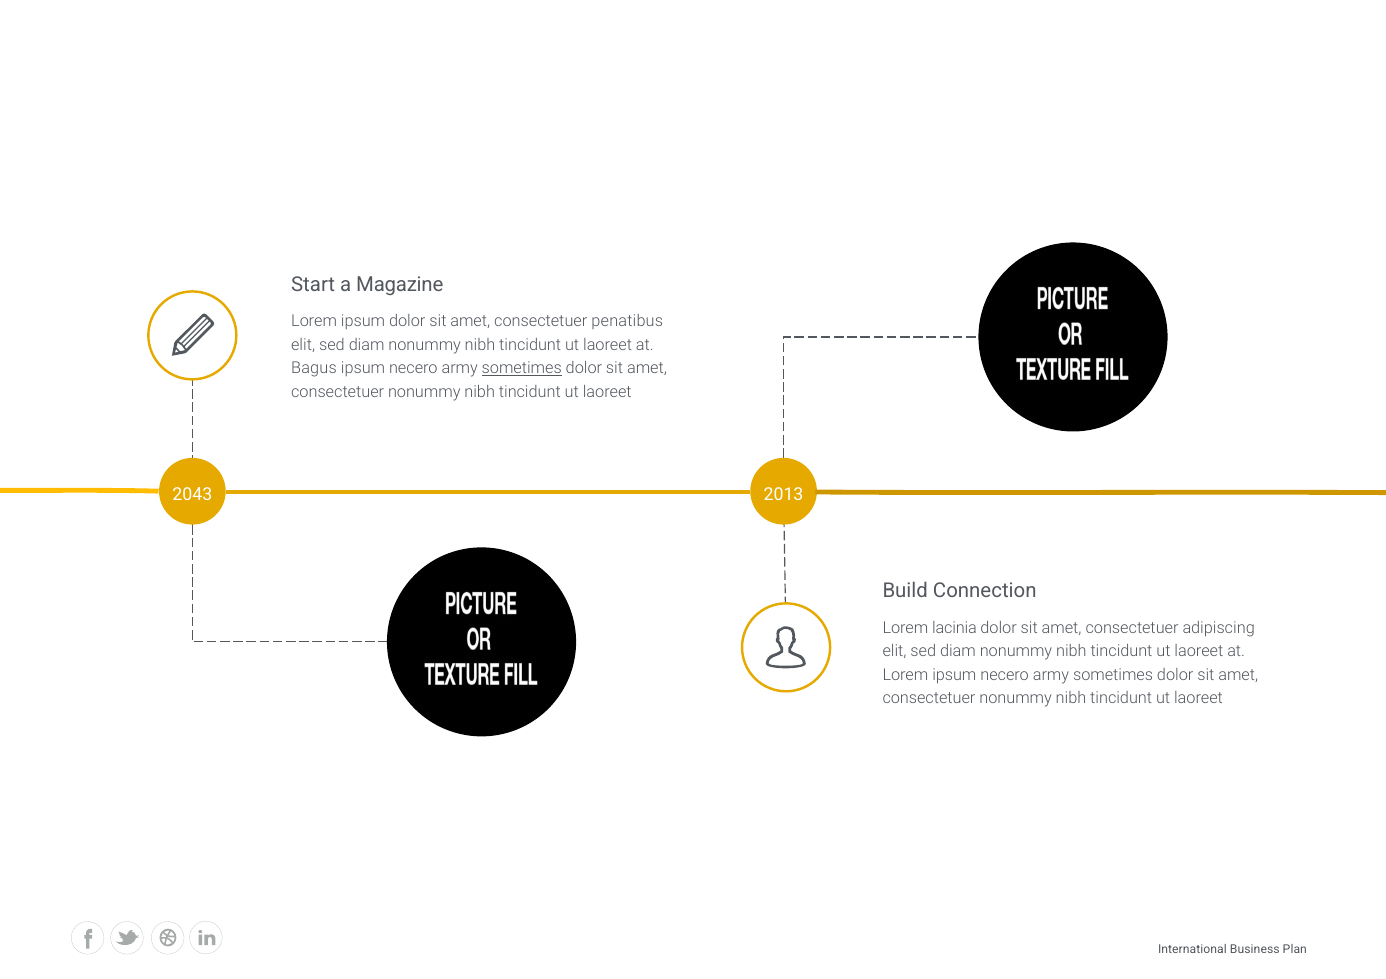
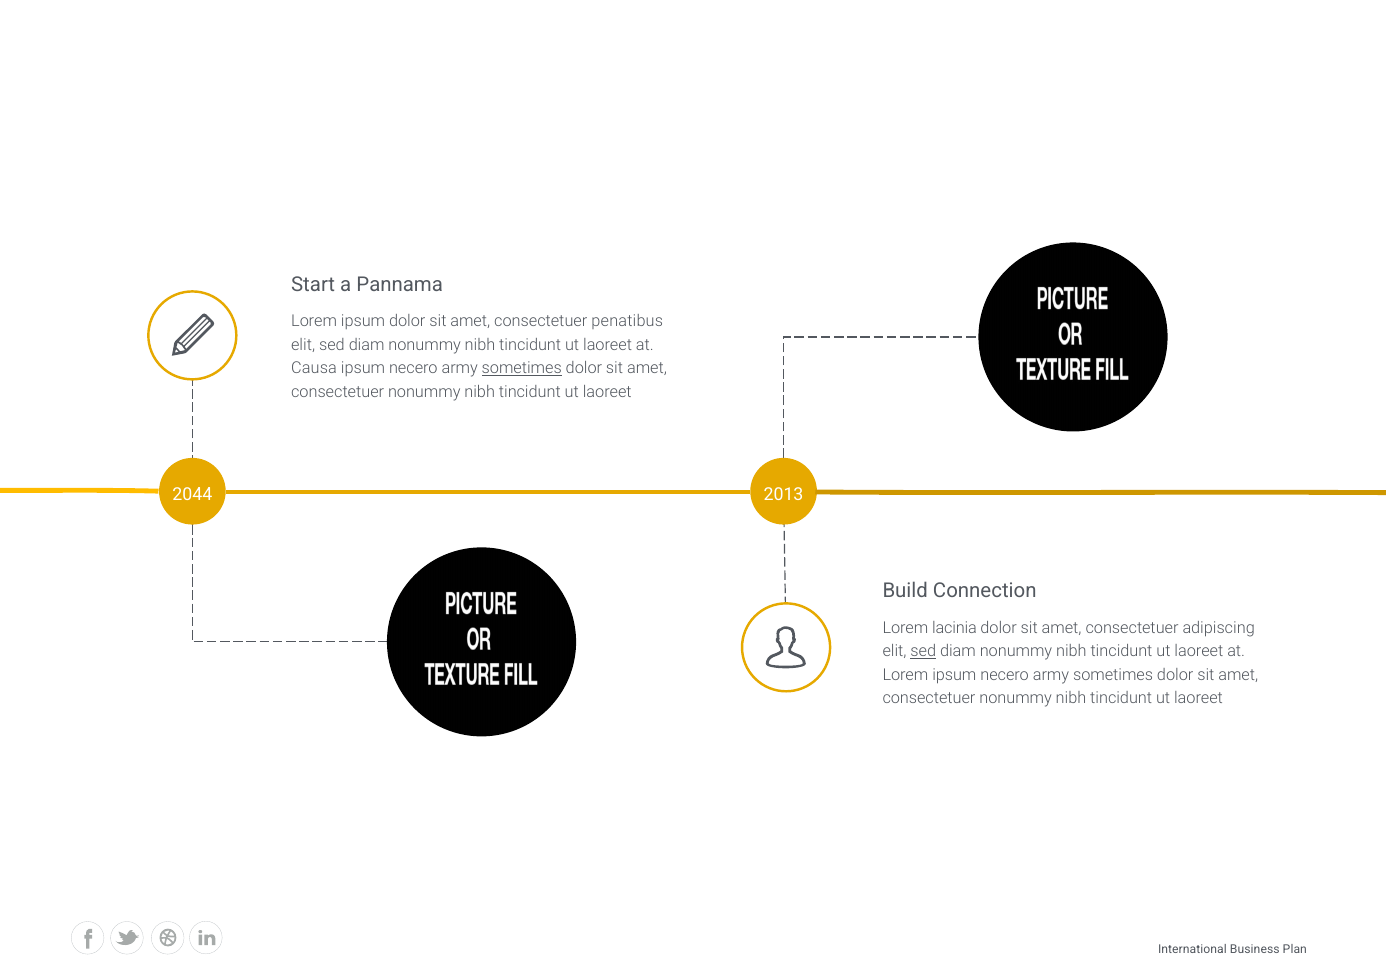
Magazine: Magazine -> Pannama (400, 285)
Bagus: Bagus -> Causa (314, 368)
2043: 2043 -> 2044 (192, 495)
sed underline: none -> present (923, 652)
